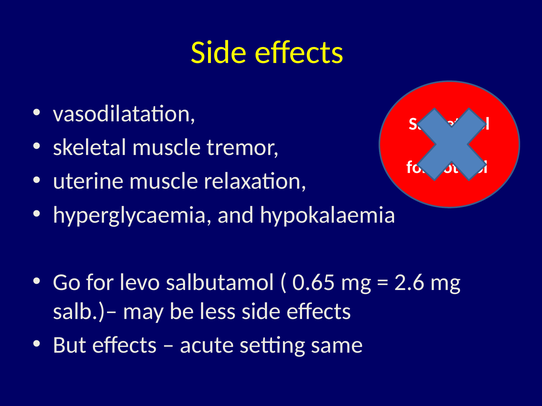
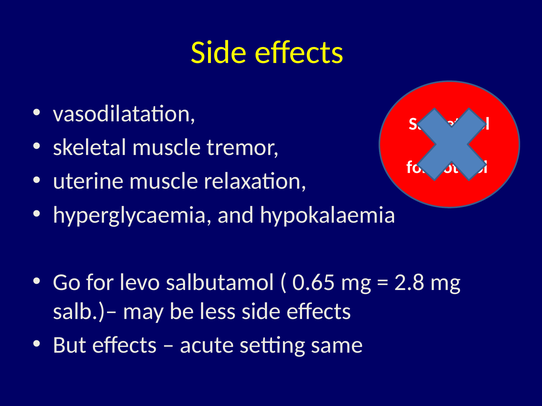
2.6: 2.6 -> 2.8 (410, 283)
